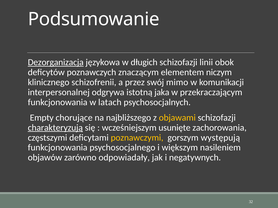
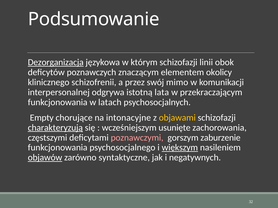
długich: długich -> którym (144, 62)
niczym: niczym -> okolicy (219, 72)
jaka: jaka -> lata (162, 92)
najbliższego: najbliższego -> intonacyjne (128, 118)
poznawczymi colour: yellow -> pink (137, 138)
występują: występują -> zaburzenie (220, 138)
większym underline: none -> present (180, 148)
objawów underline: none -> present (45, 158)
odpowiadały: odpowiadały -> syntaktyczne (124, 158)
